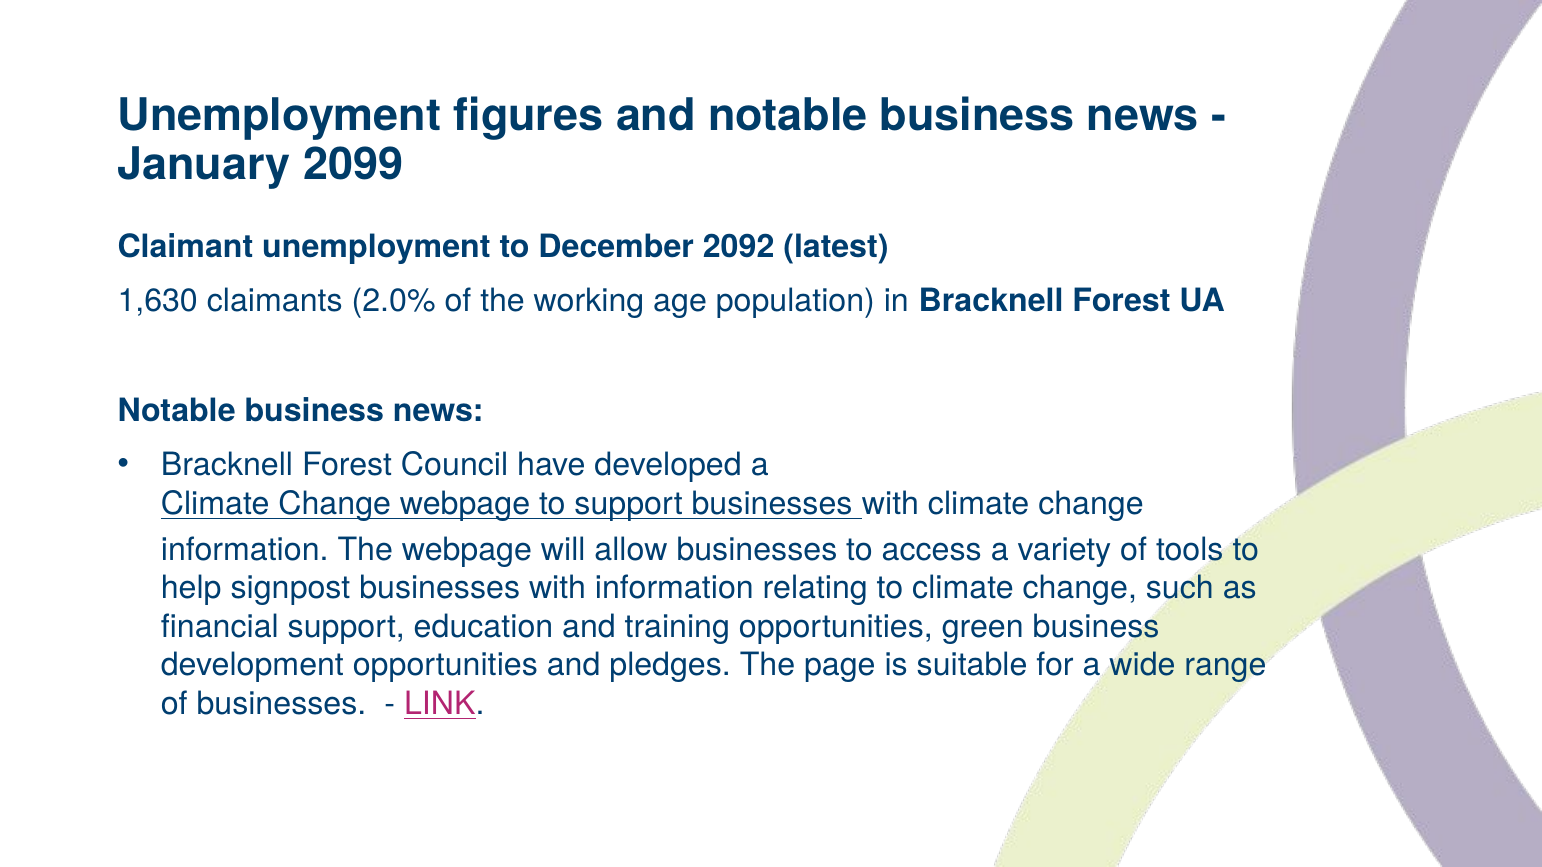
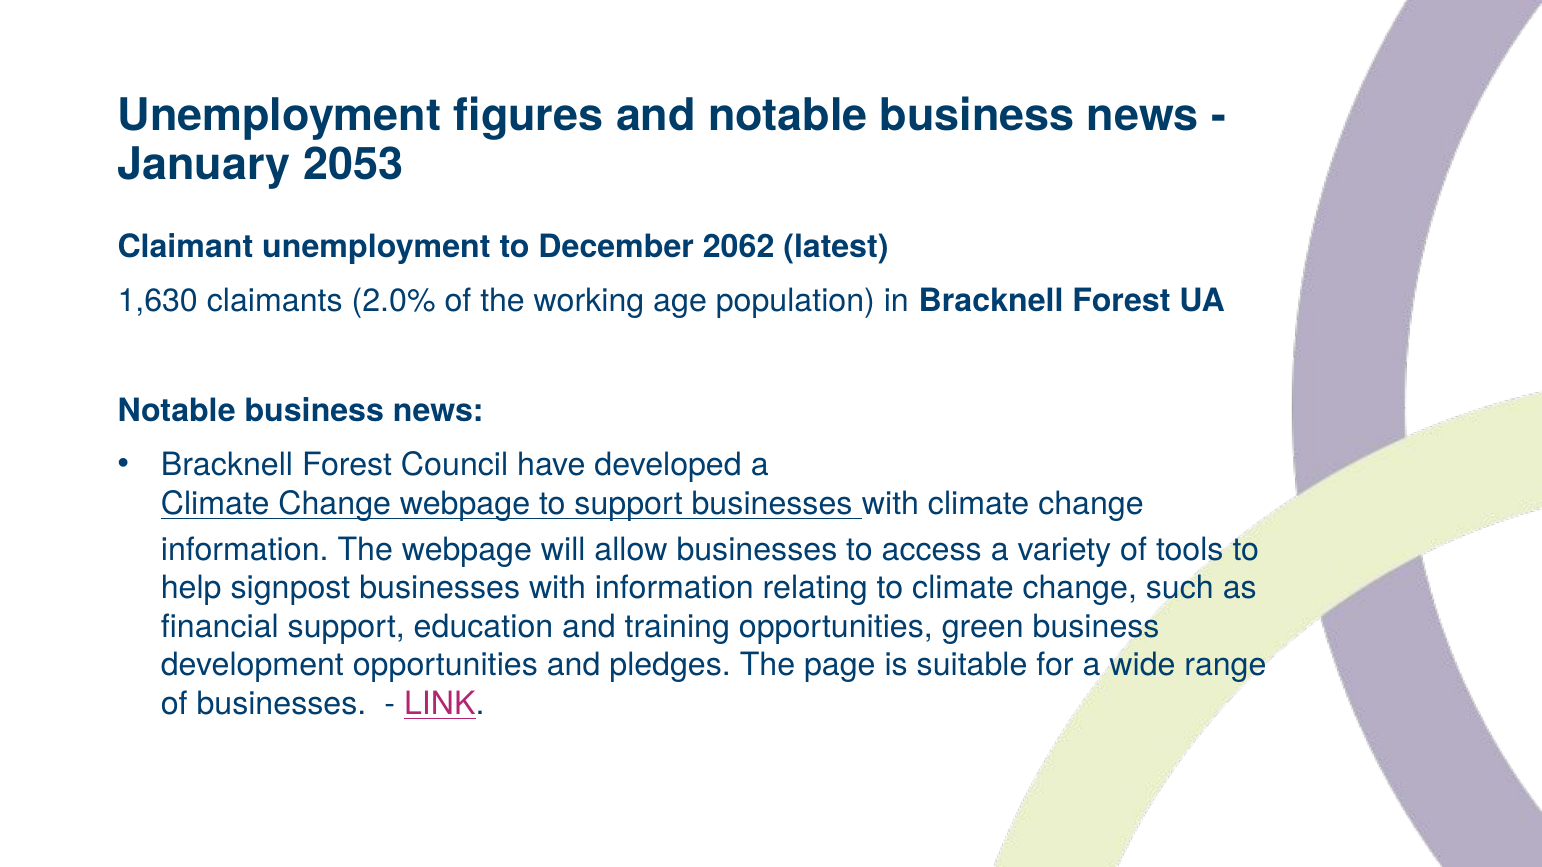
2099: 2099 -> 2053 (353, 165)
2092: 2092 -> 2062 (739, 247)
